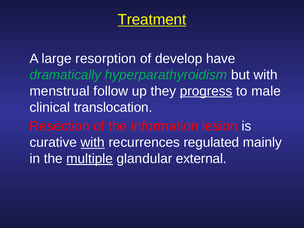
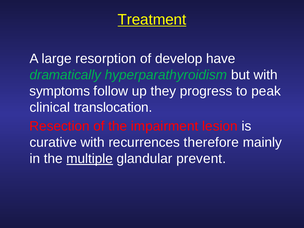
menstrual: menstrual -> symptoms (60, 91)
progress underline: present -> none (206, 91)
male: male -> peak (266, 91)
information: information -> impairment (165, 126)
with underline: present -> none (93, 143)
regulated: regulated -> therefore (211, 143)
external: external -> prevent (201, 159)
